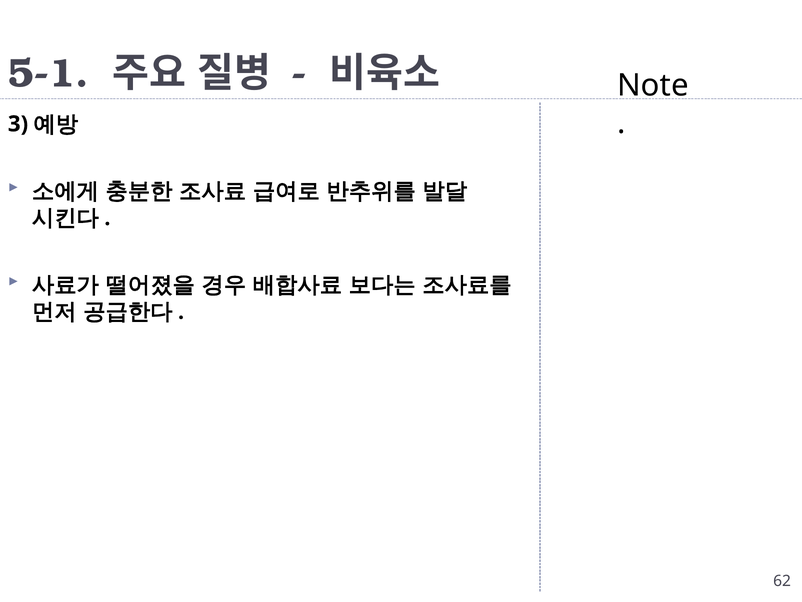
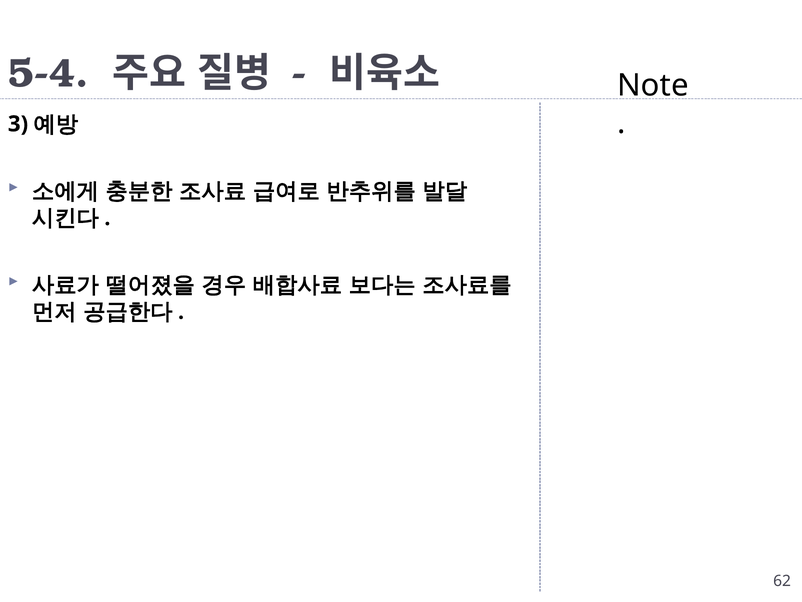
5-1: 5-1 -> 5-4 (48, 73)
